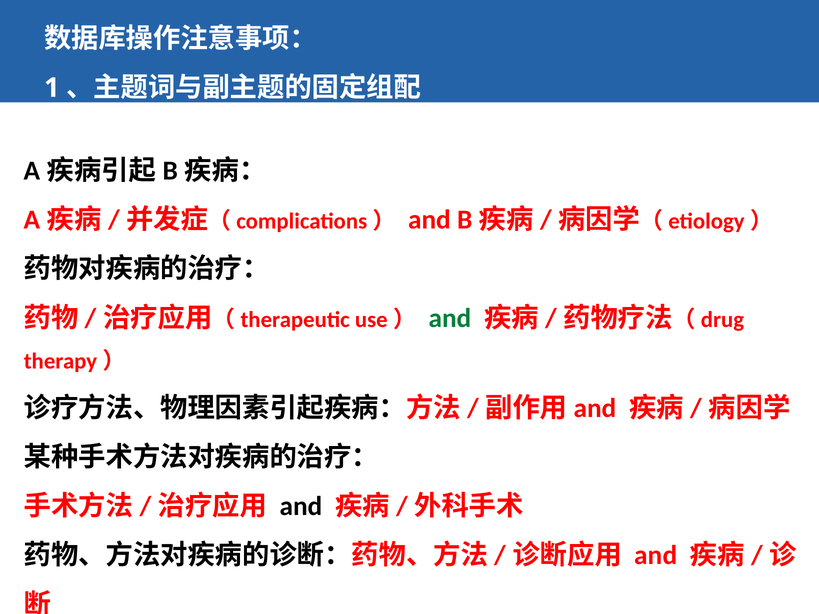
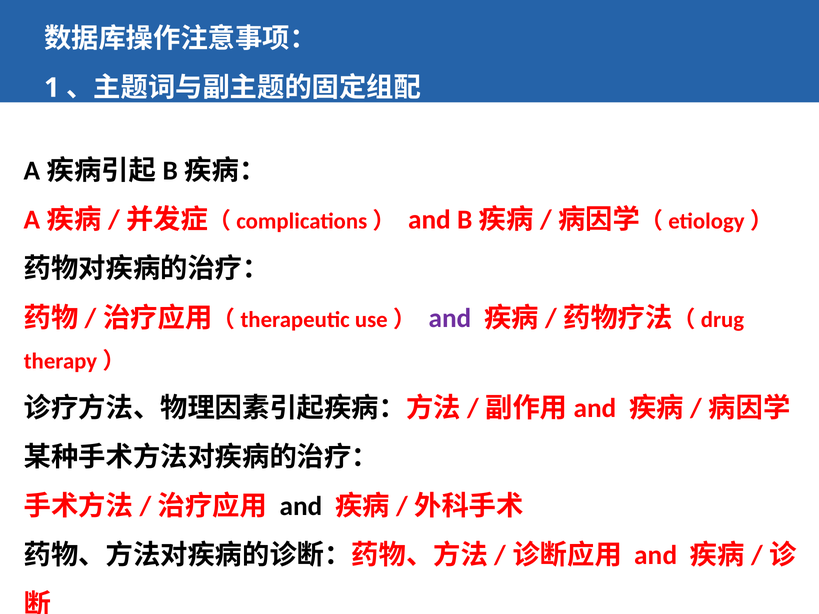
and colour: green -> purple (450, 318)
